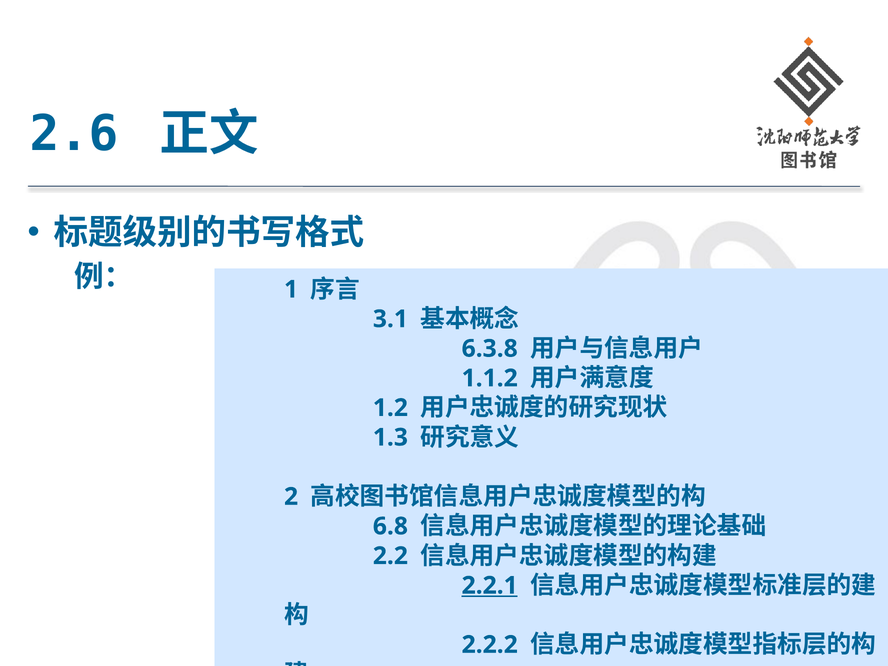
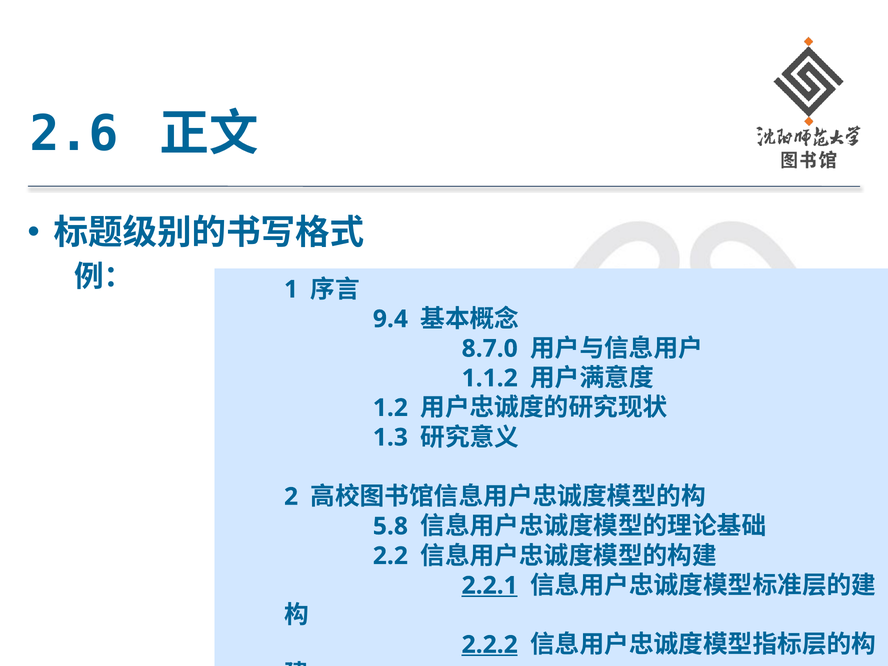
3.1: 3.1 -> 9.4 (390, 319)
6.3.8: 6.3.8 -> 8.7.0 (490, 349)
6.8: 6.8 -> 5.8 (390, 526)
2.2.2 underline: none -> present (490, 645)
